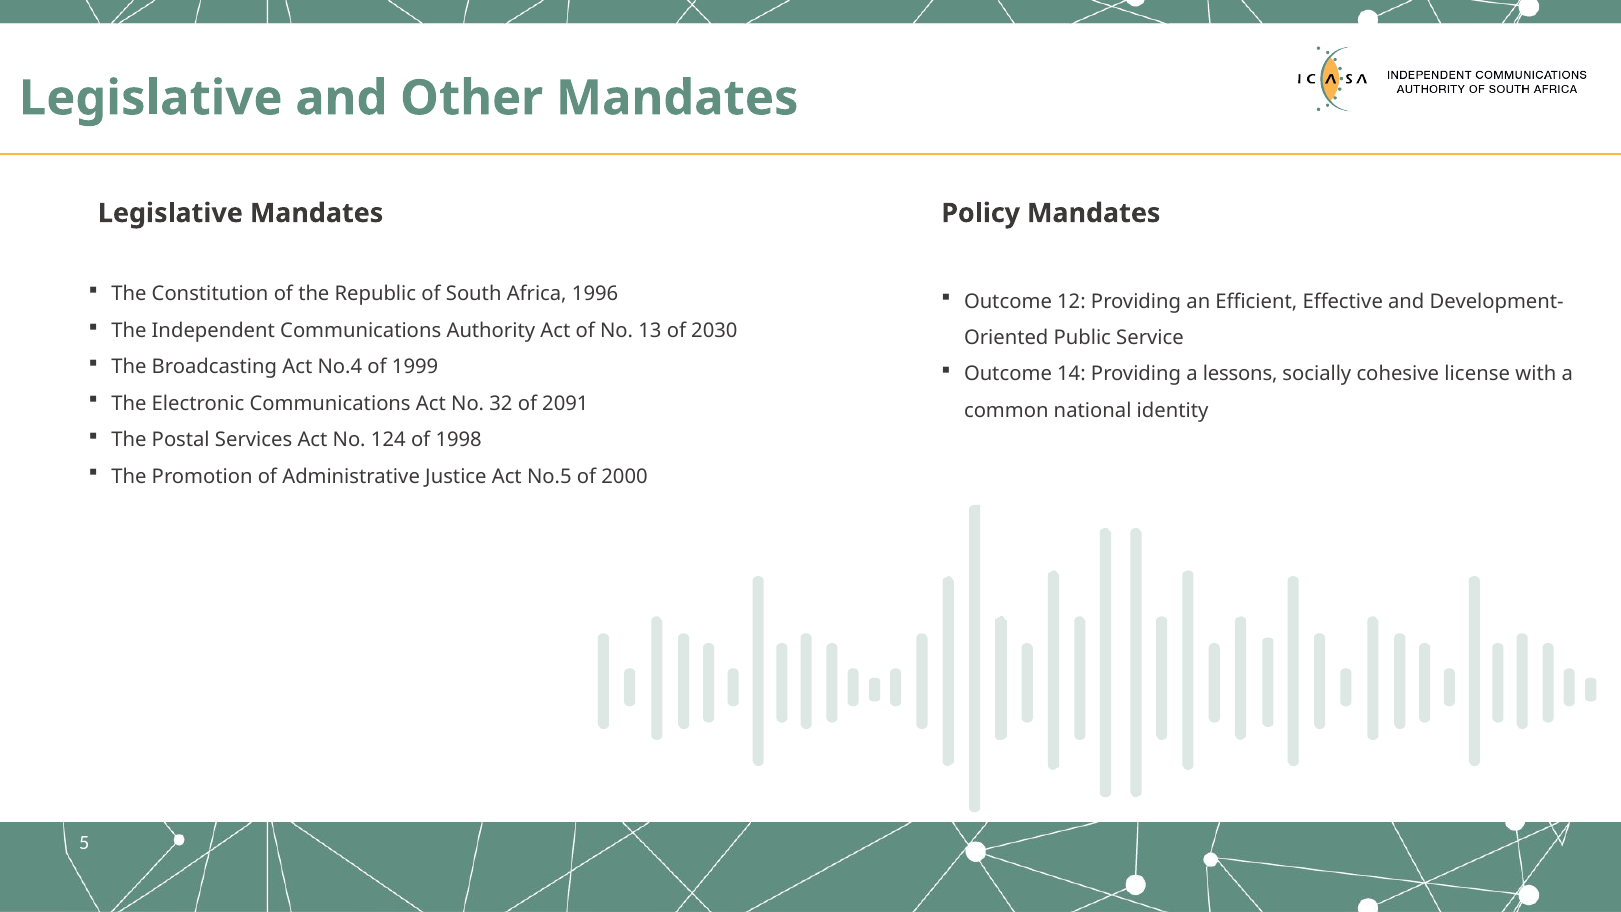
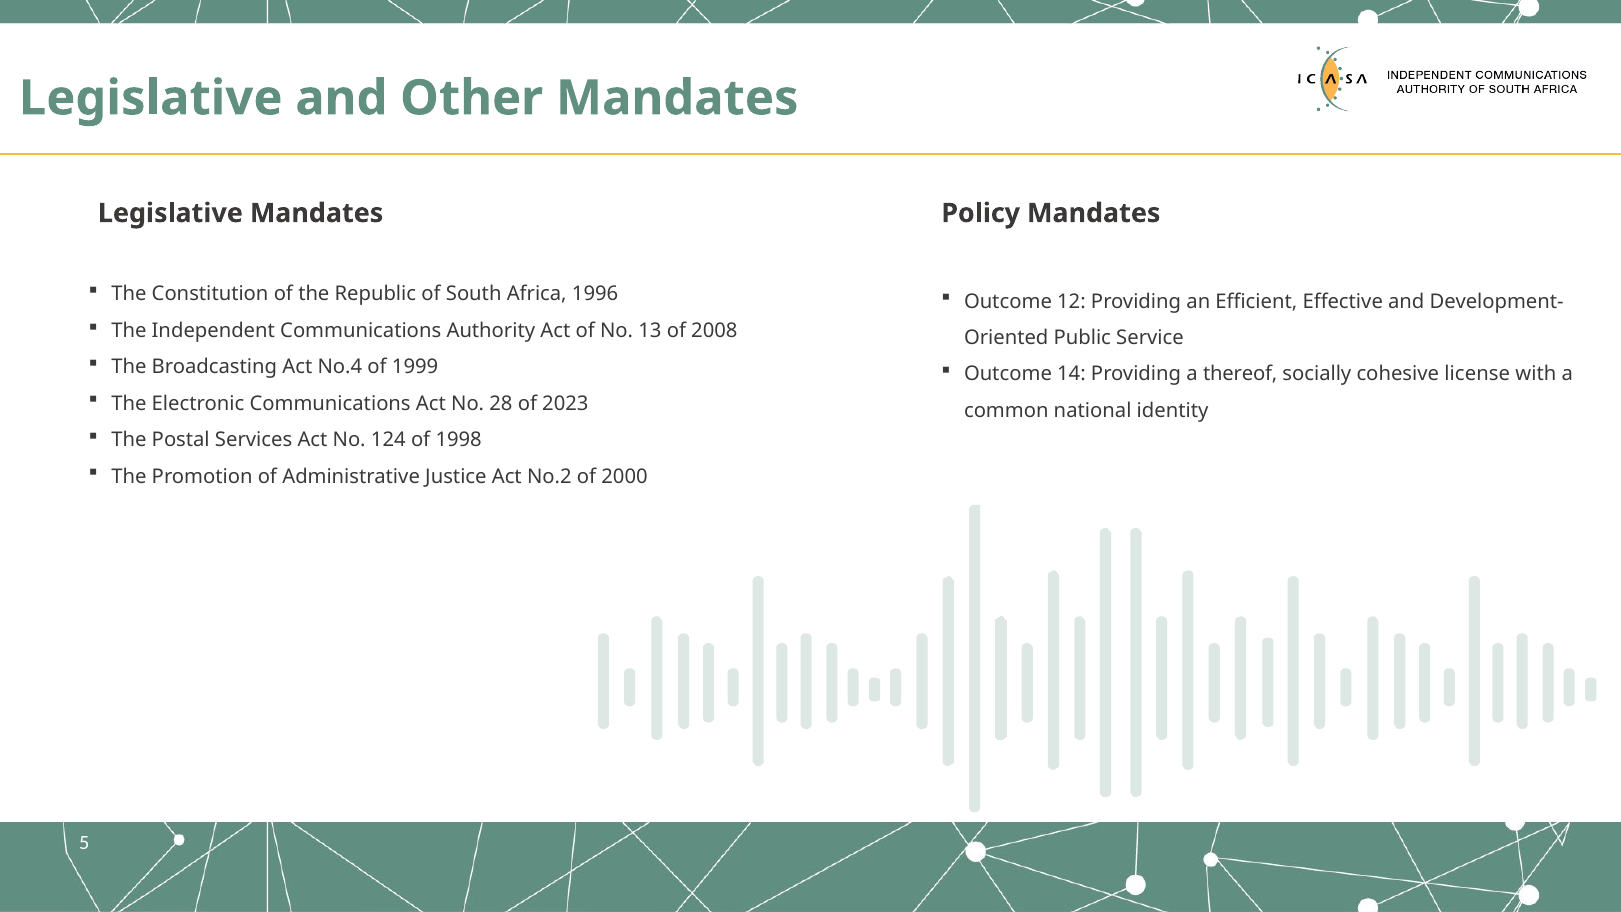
2030: 2030 -> 2008 (714, 331)
lessons: lessons -> thereof (1240, 374)
32: 32 -> 28 (501, 403)
2091: 2091 -> 2023 (565, 403)
No.5: No.5 -> No.2 (549, 476)
